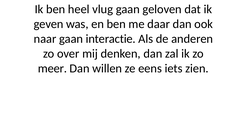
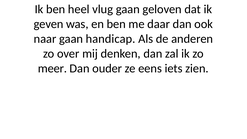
interactie: interactie -> handicap (111, 39)
willen: willen -> ouder (107, 68)
